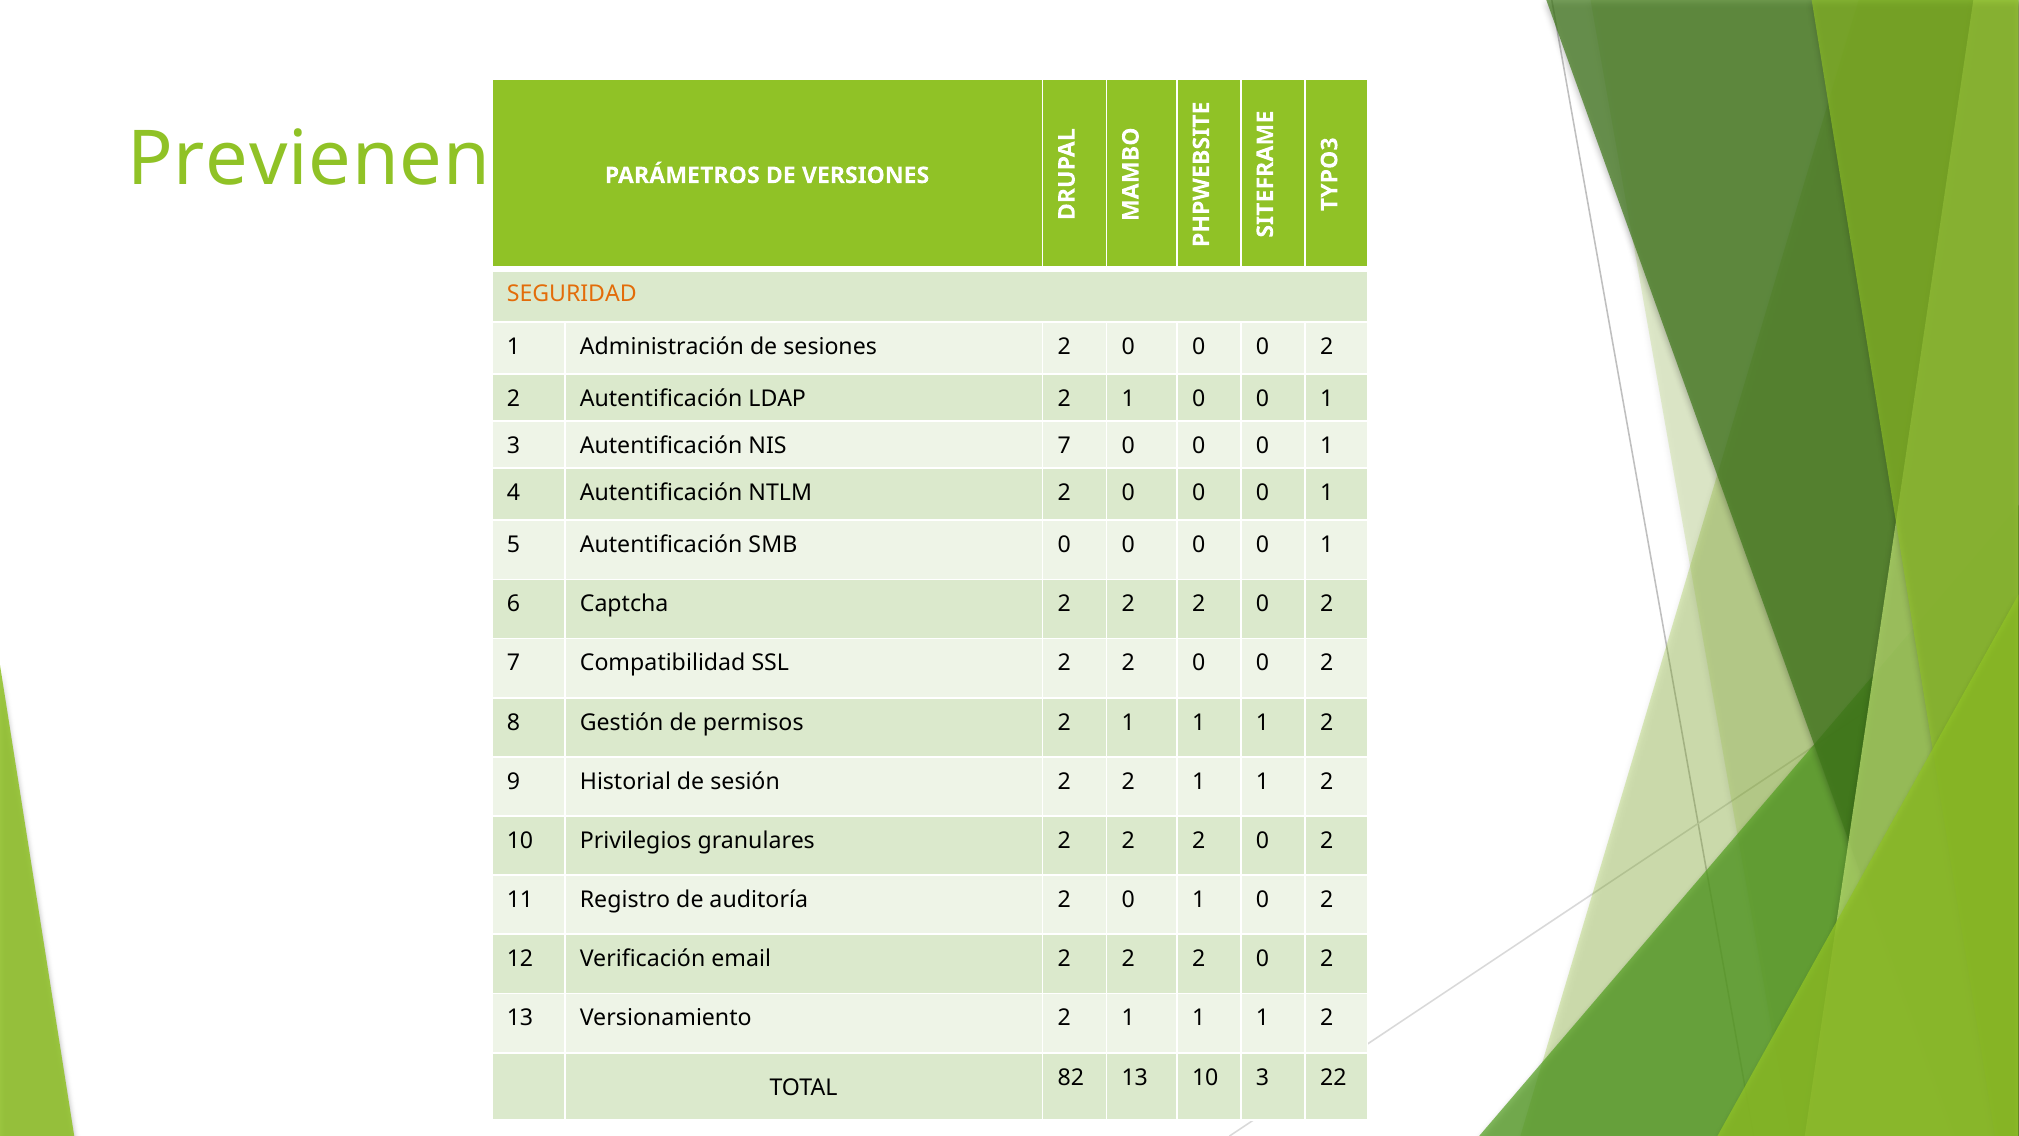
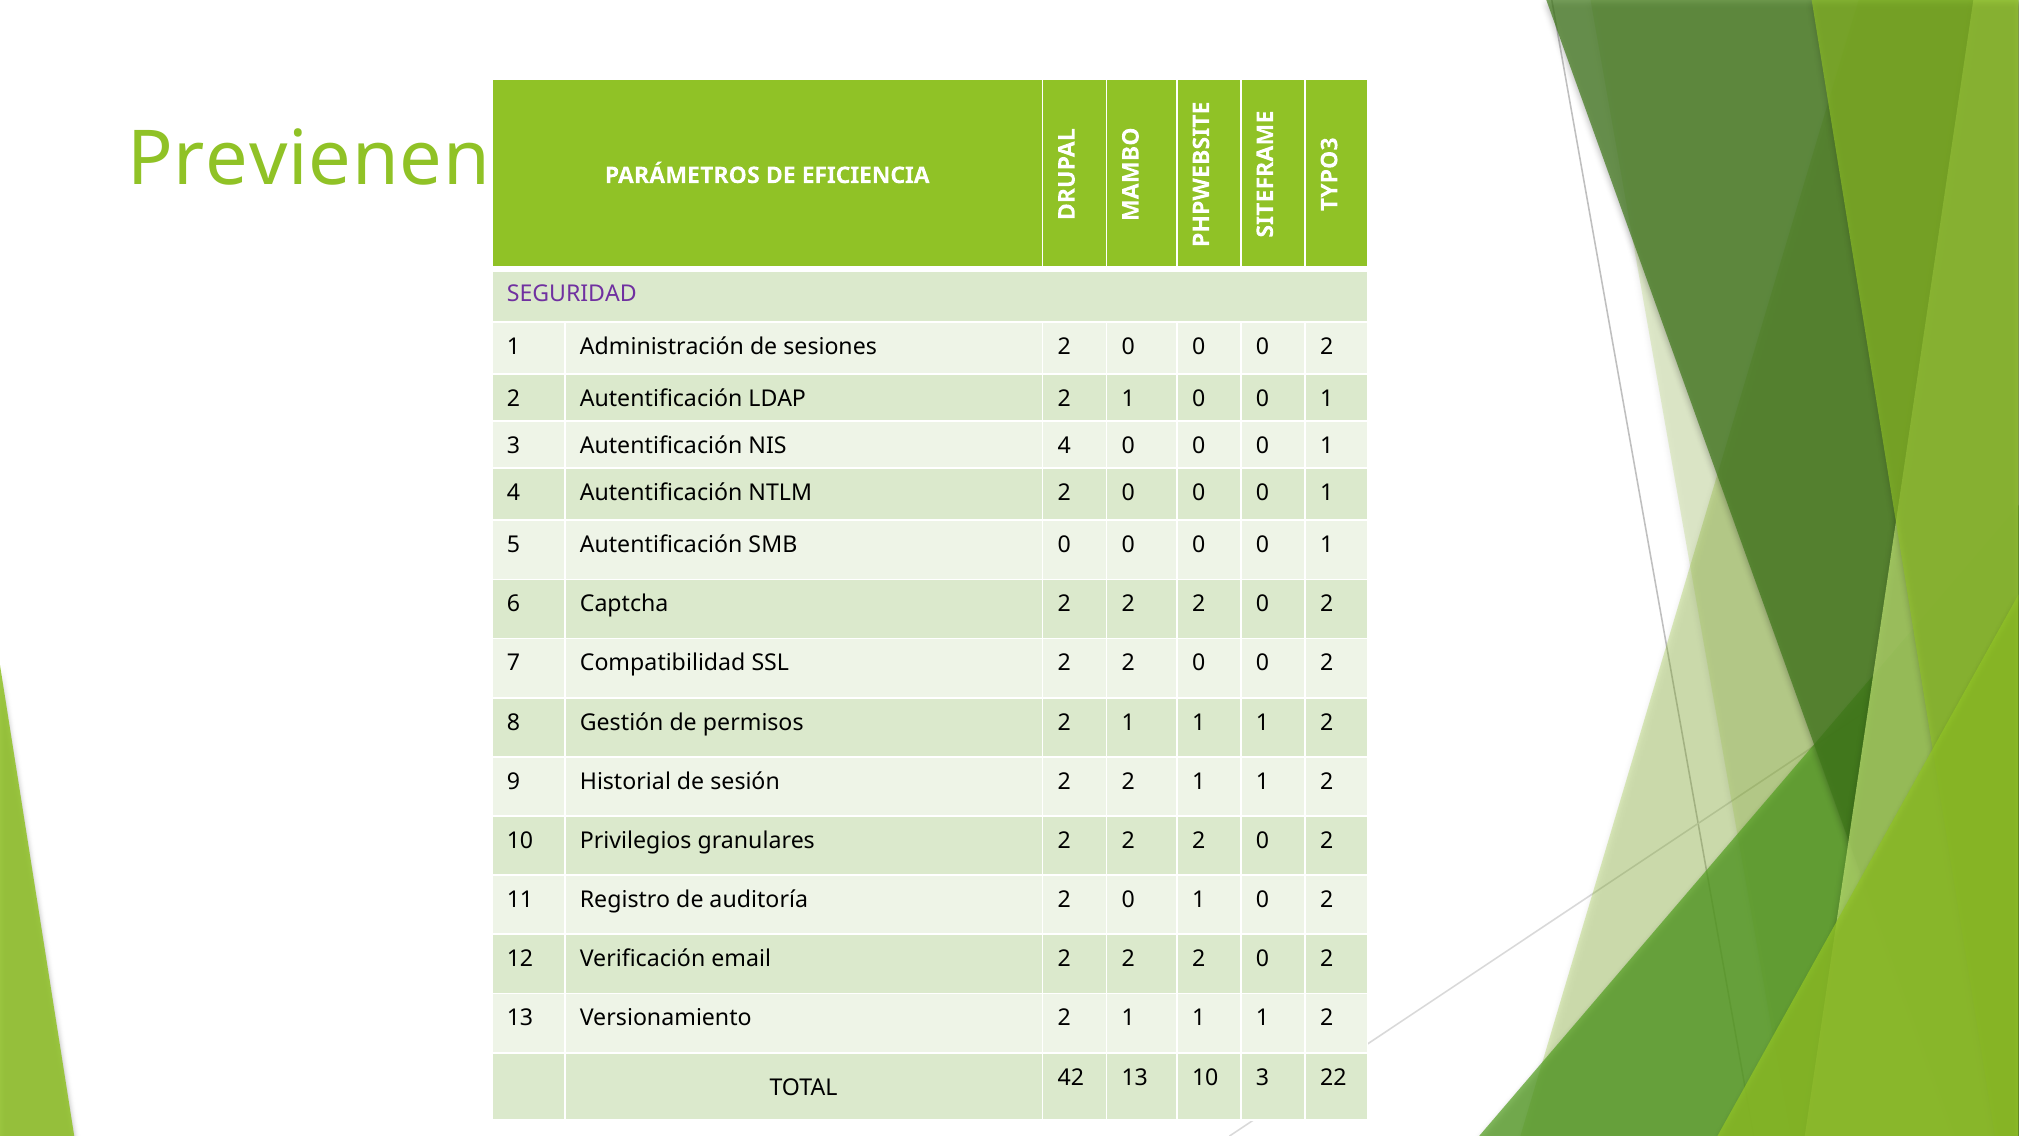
VERSIONES: VERSIONES -> EFICIENCIA (866, 175)
SEGURIDAD colour: orange -> purple (572, 294)
NIS 7: 7 -> 4 (1064, 446)
82: 82 -> 42 (1071, 1077)
